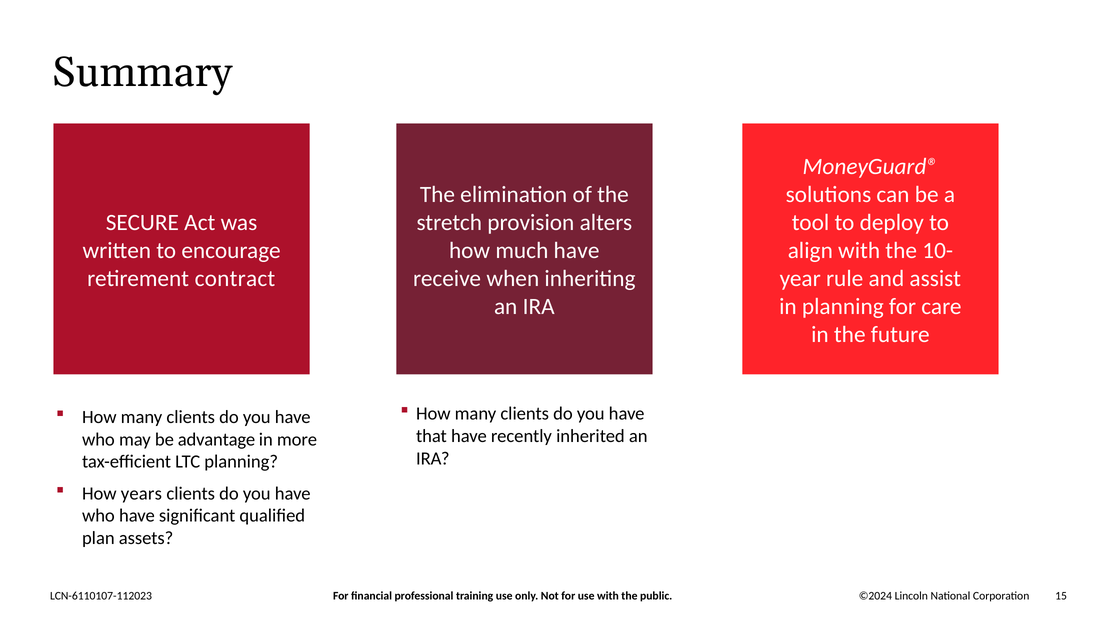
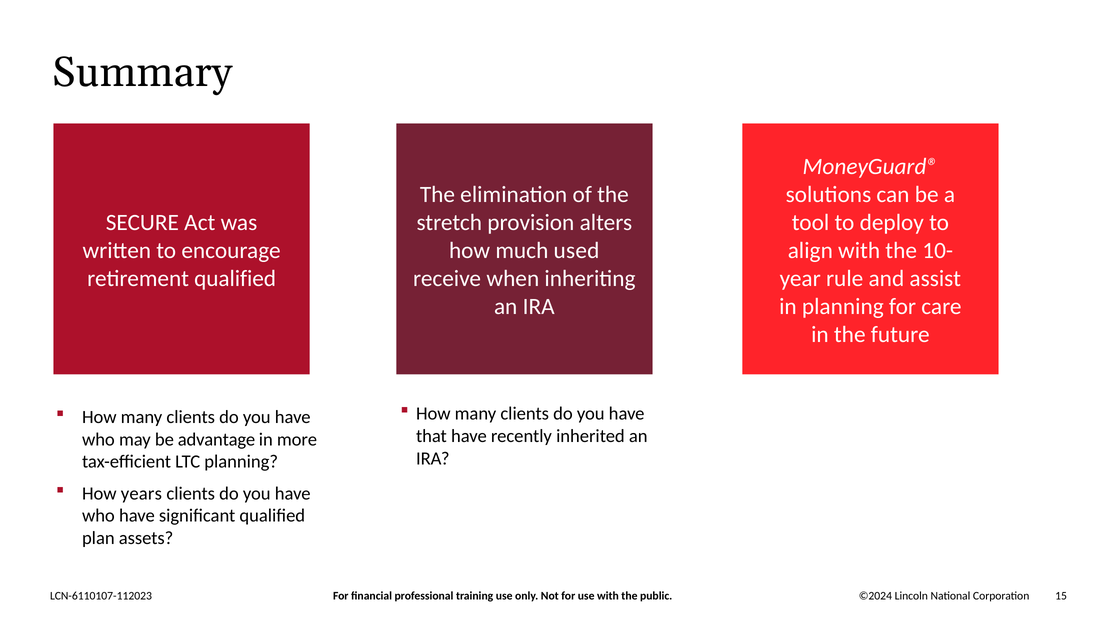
much have: have -> used (577, 250)
retirement contract: contract -> qualified (235, 278)
